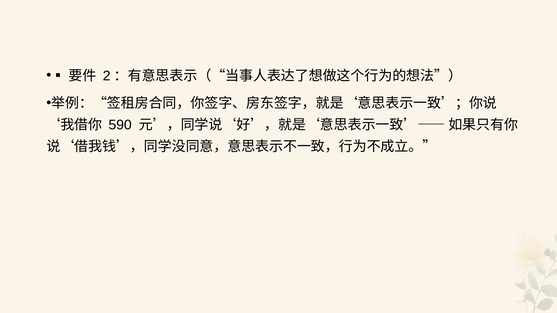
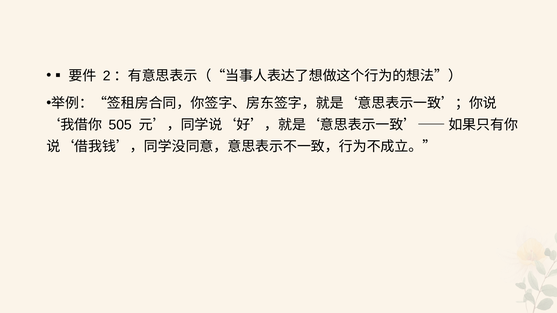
590: 590 -> 505 (120, 125)
